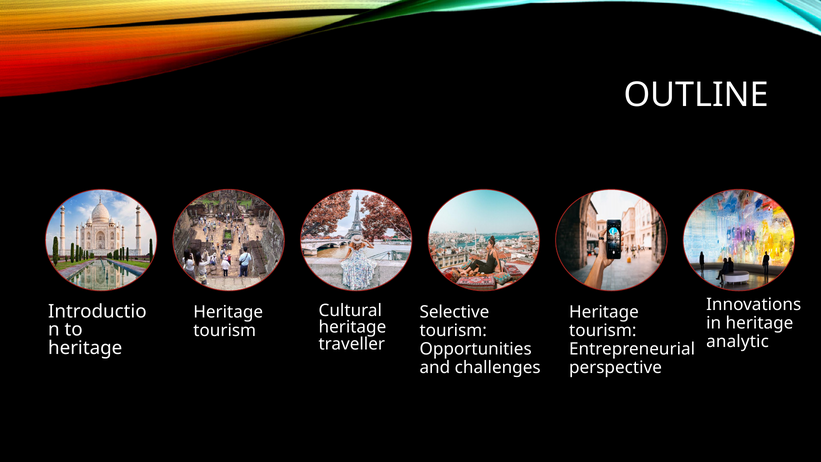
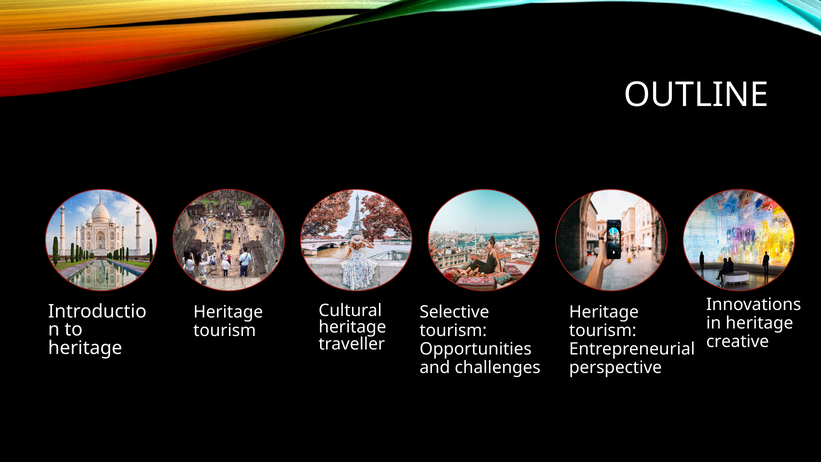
analytic: analytic -> creative (738, 342)
